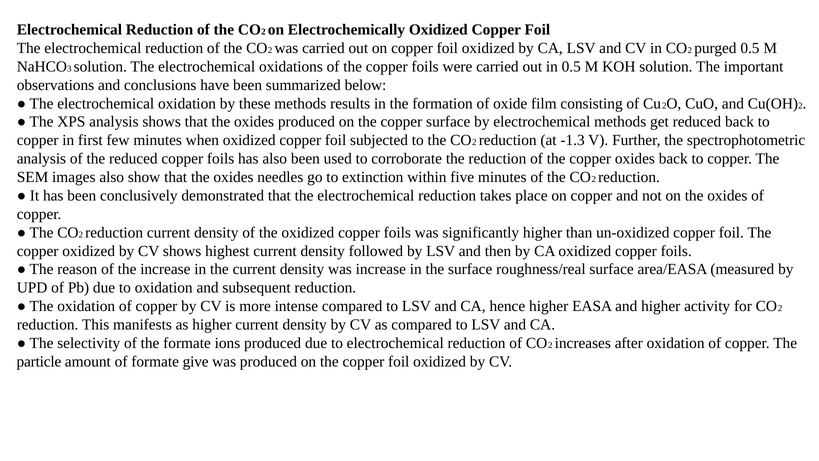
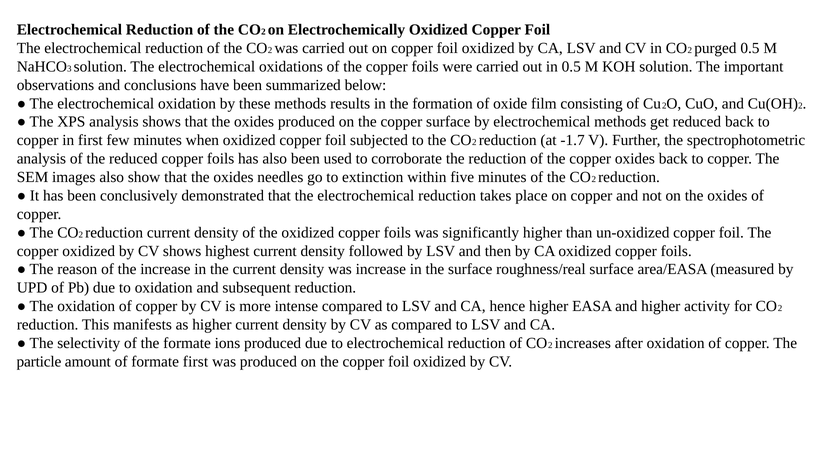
-1.3: -1.3 -> -1.7 (573, 140)
formate give: give -> first (196, 361)
